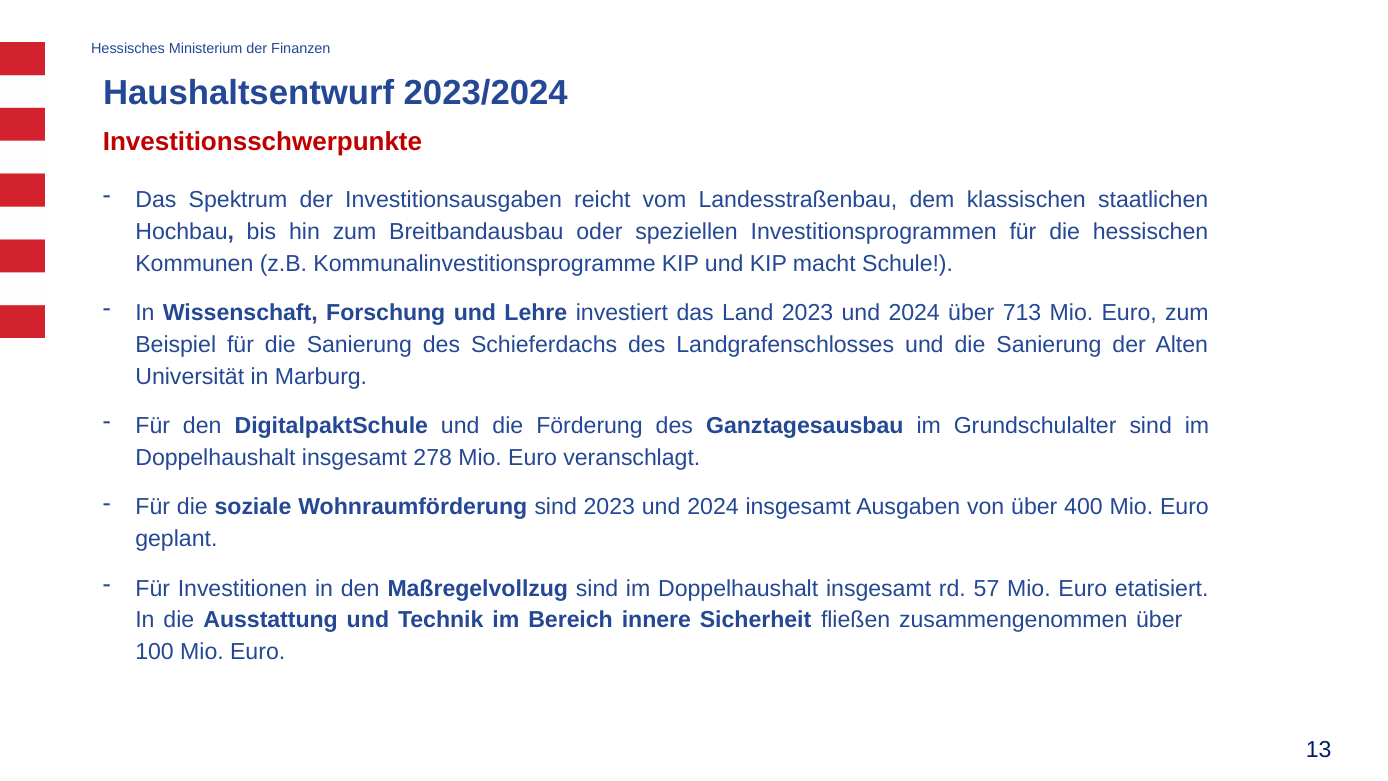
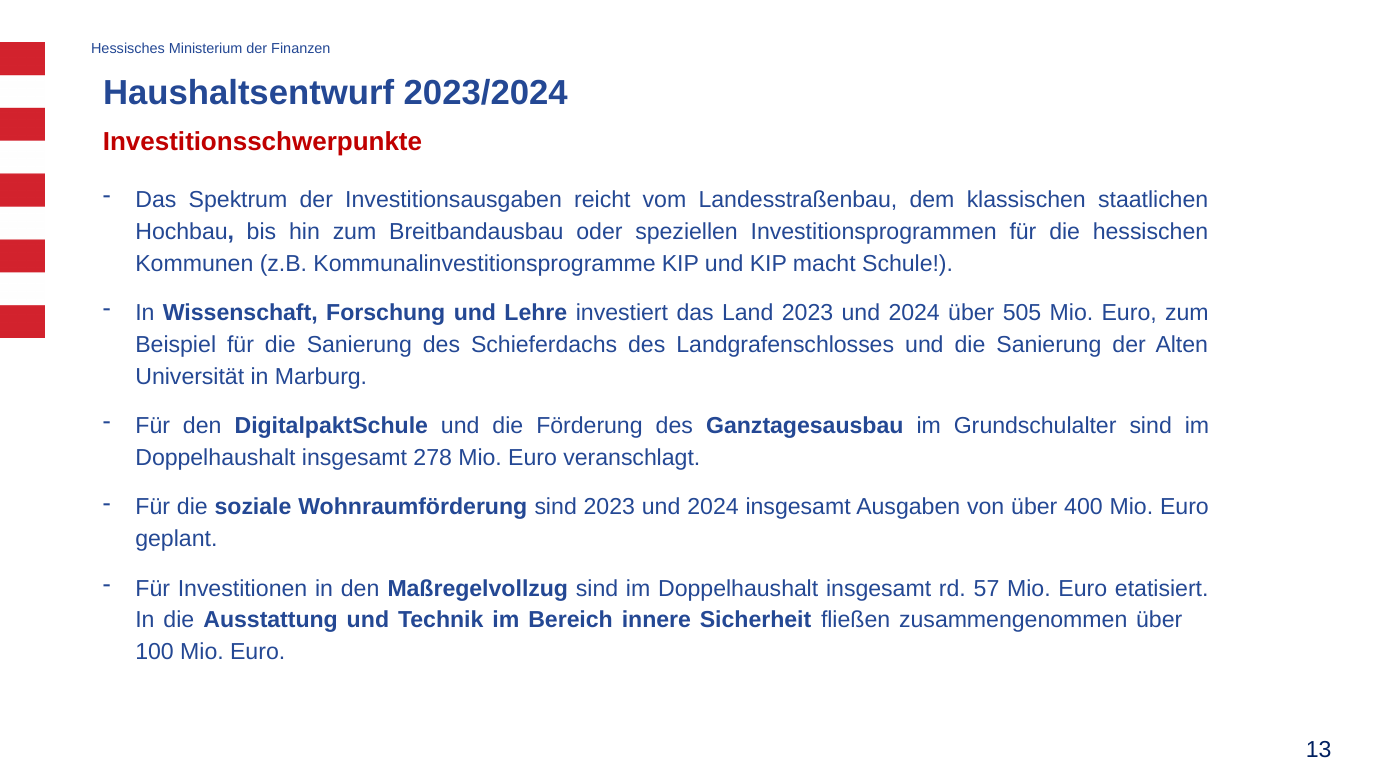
713: 713 -> 505 (1022, 313)
